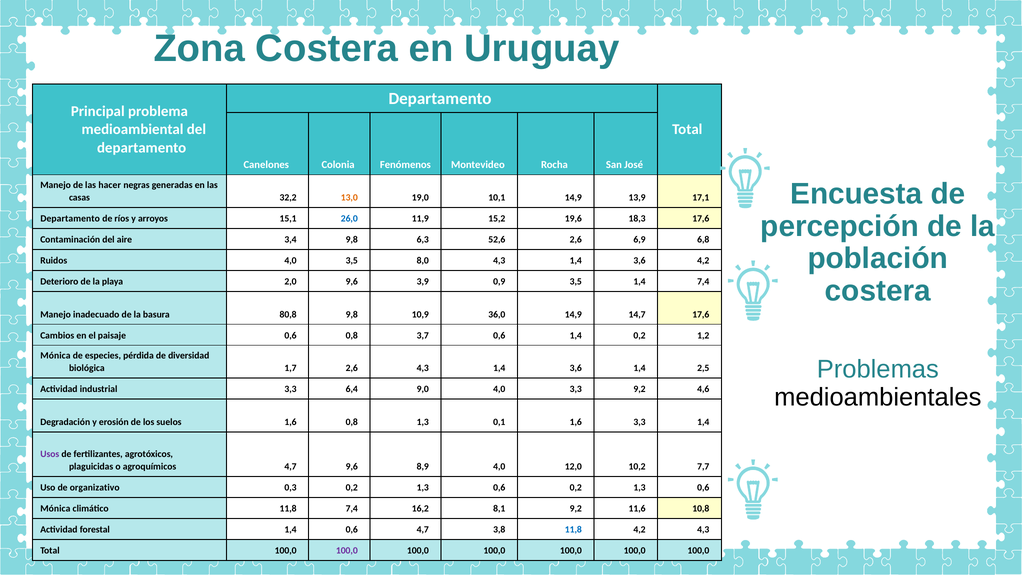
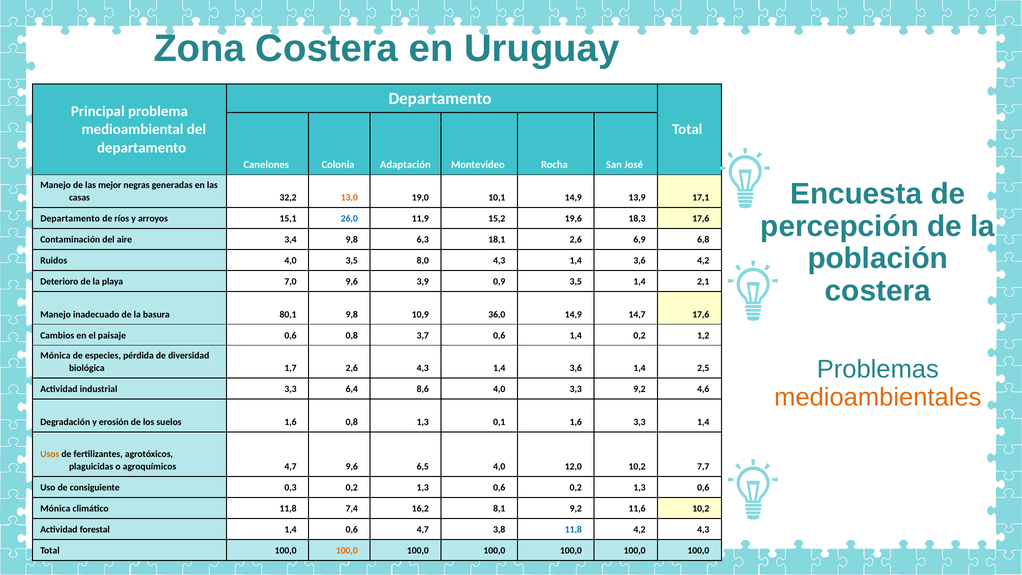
Fenómenos: Fenómenos -> Adaptación (405, 164)
hacer: hacer -> mejor (110, 185)
52,6: 52,6 -> 18,1 (497, 240)
2,0: 2,0 -> 7,0 (291, 282)
1,4 7,4: 7,4 -> 2,1 (703, 282)
80,8: 80,8 -> 80,1 (288, 314)
9,0: 9,0 -> 8,6 (423, 389)
medioambientales colour: black -> orange (878, 397)
Usos colour: purple -> orange (50, 454)
8,9: 8,9 -> 6,5 (423, 466)
organizativo: organizativo -> consiguiente (95, 487)
11,6 10,8: 10,8 -> 10,2 (701, 508)
100,0 colour: purple -> orange (347, 550)
